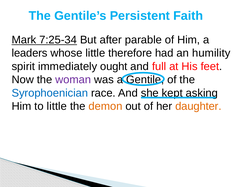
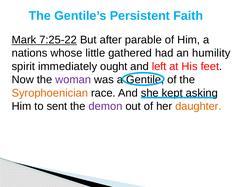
7:25-34: 7:25-34 -> 7:25-22 (58, 40)
leaders: leaders -> nations (30, 53)
therefore: therefore -> gathered (130, 53)
full: full -> left (159, 66)
Syrophoenician colour: blue -> orange (50, 93)
to little: little -> sent (57, 106)
demon colour: orange -> purple (105, 106)
